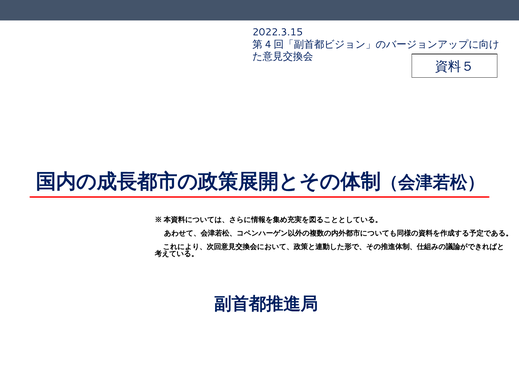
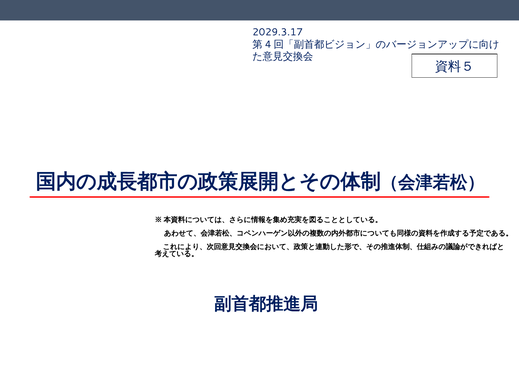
2022.3.15: 2022.3.15 -> 2029.3.17 (278, 32)
